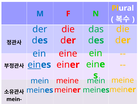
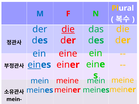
die underline: none -> present (68, 29)
